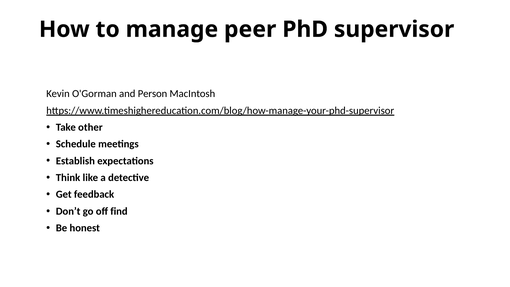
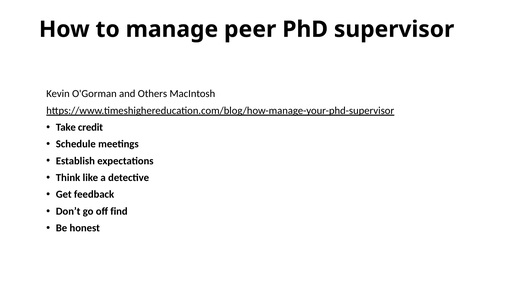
Person: Person -> Others (152, 94)
other: other -> credit (91, 127)
